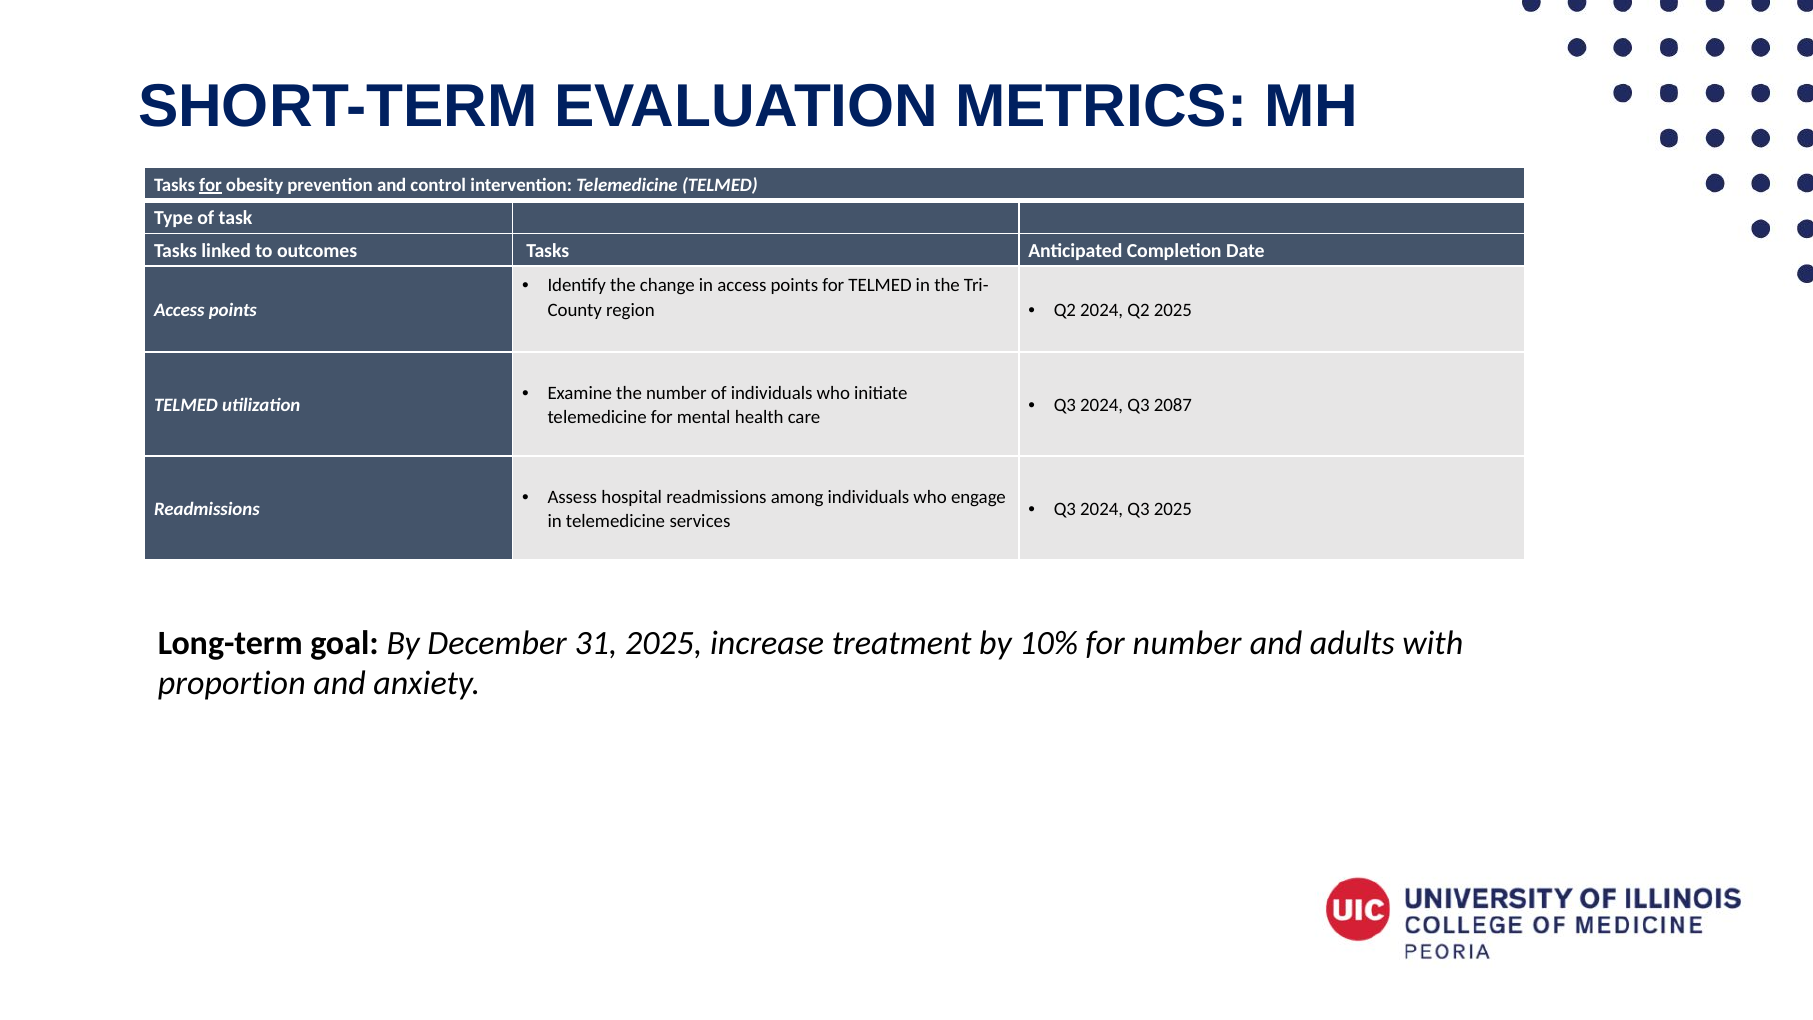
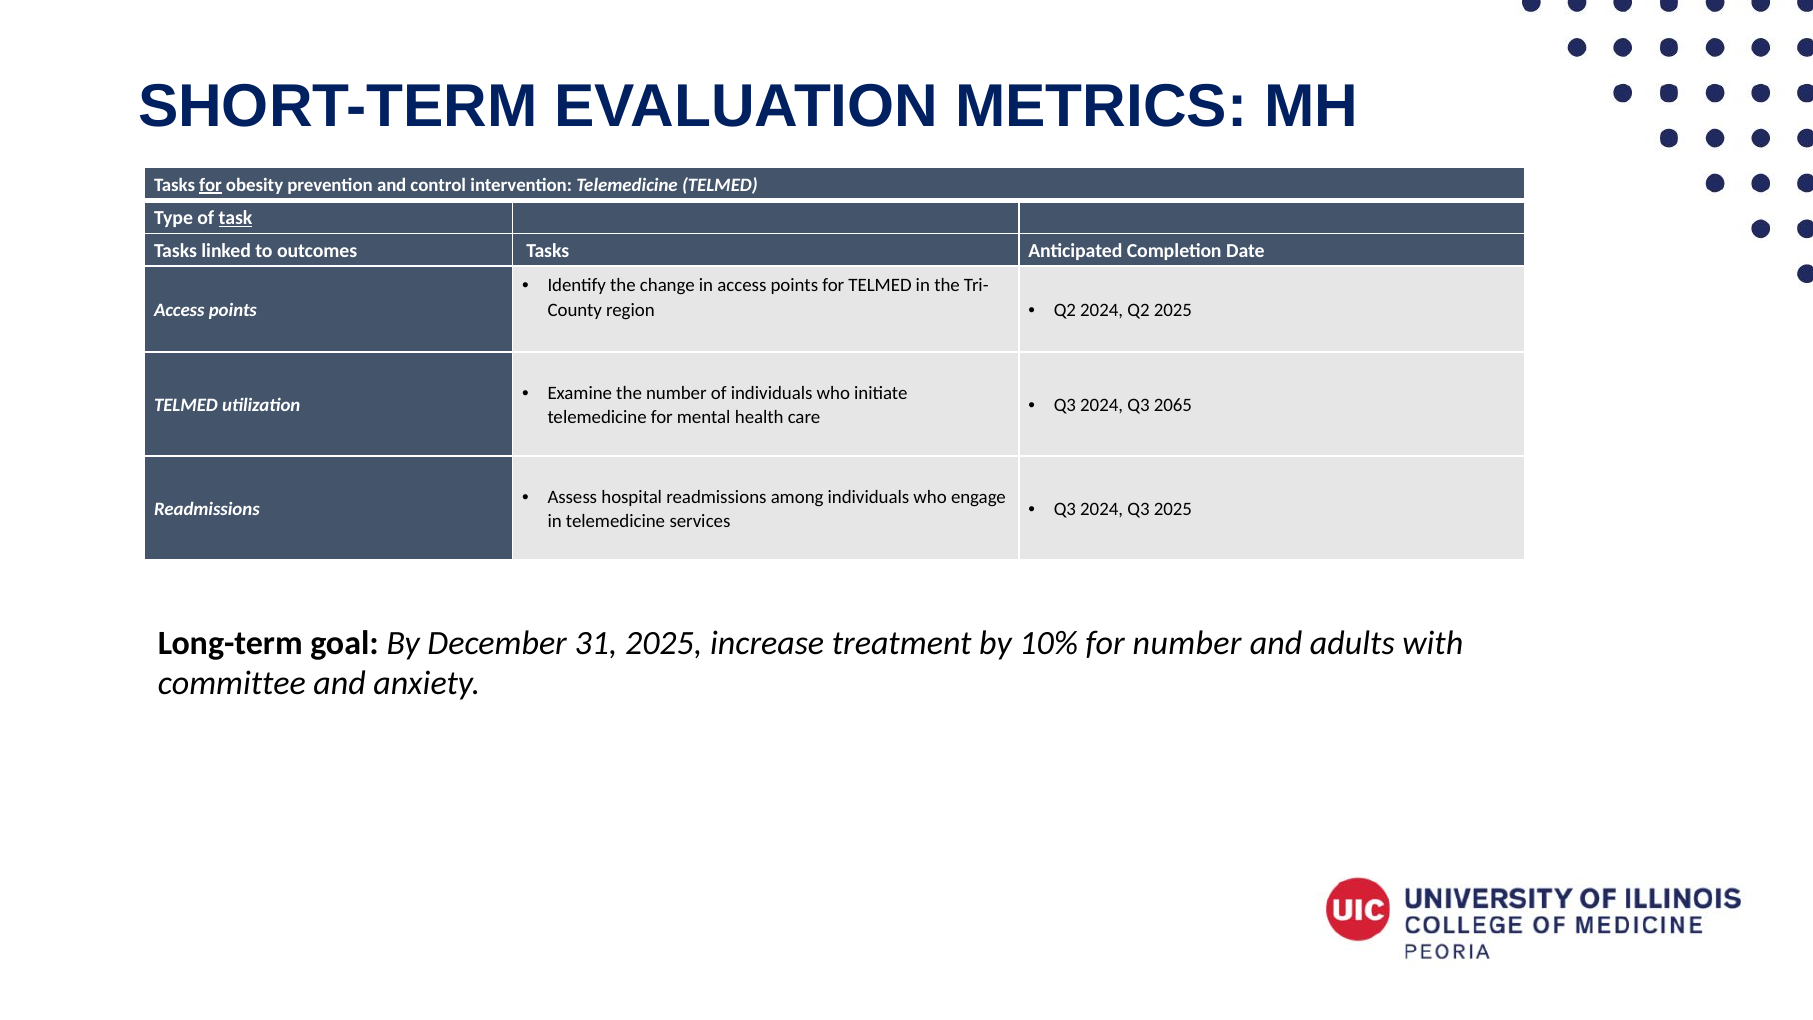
task underline: none -> present (235, 218)
2087: 2087 -> 2065 (1173, 405)
proportion: proportion -> committee (232, 684)
